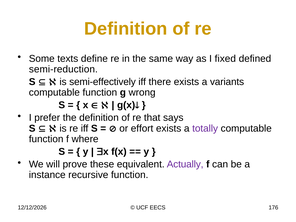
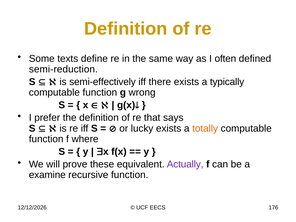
fixed: fixed -> often (225, 59)
variants: variants -> typically (227, 82)
effort: effort -> lucky (142, 128)
totally colour: purple -> orange (205, 128)
instance: instance -> examine (47, 175)
